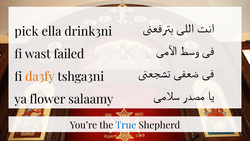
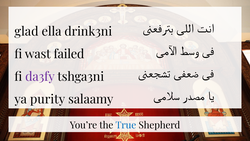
pick: pick -> glad (27, 32)
da3fy colour: orange -> purple (40, 77)
flower: flower -> purity (48, 99)
